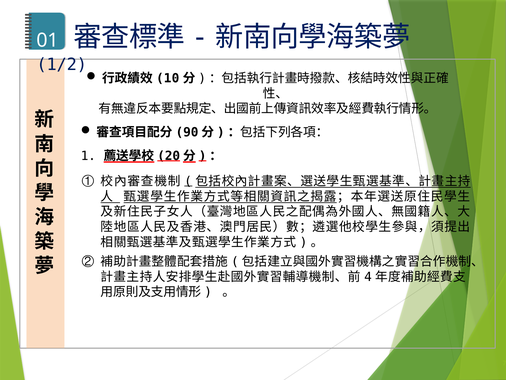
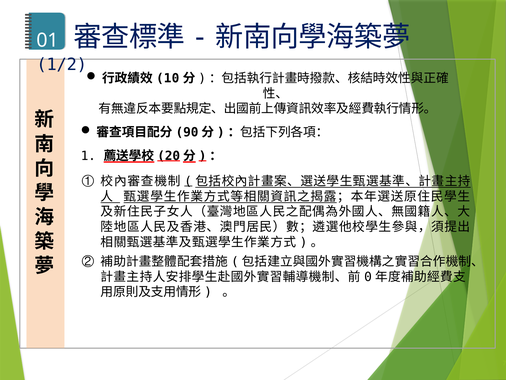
4: 4 -> 0 (368, 276)
